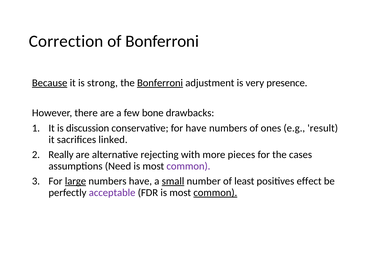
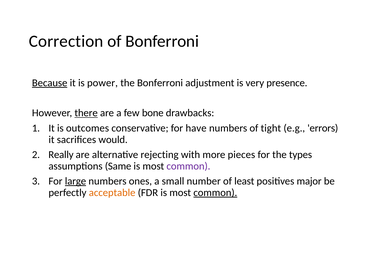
strong: strong -> power (102, 83)
Bonferroni underline: present -> none (160, 83)
there underline: none -> present (86, 113)
discussion: discussion -> outcomes (88, 128)
ones: ones -> tight (271, 128)
result: result -> errors (323, 128)
linked: linked -> would (113, 140)
cases: cases -> types (301, 155)
Need: Need -> Same (118, 166)
numbers have: have -> ones (140, 181)
small underline: present -> none (173, 181)
effect: effect -> major (309, 181)
acceptable colour: purple -> orange (112, 193)
